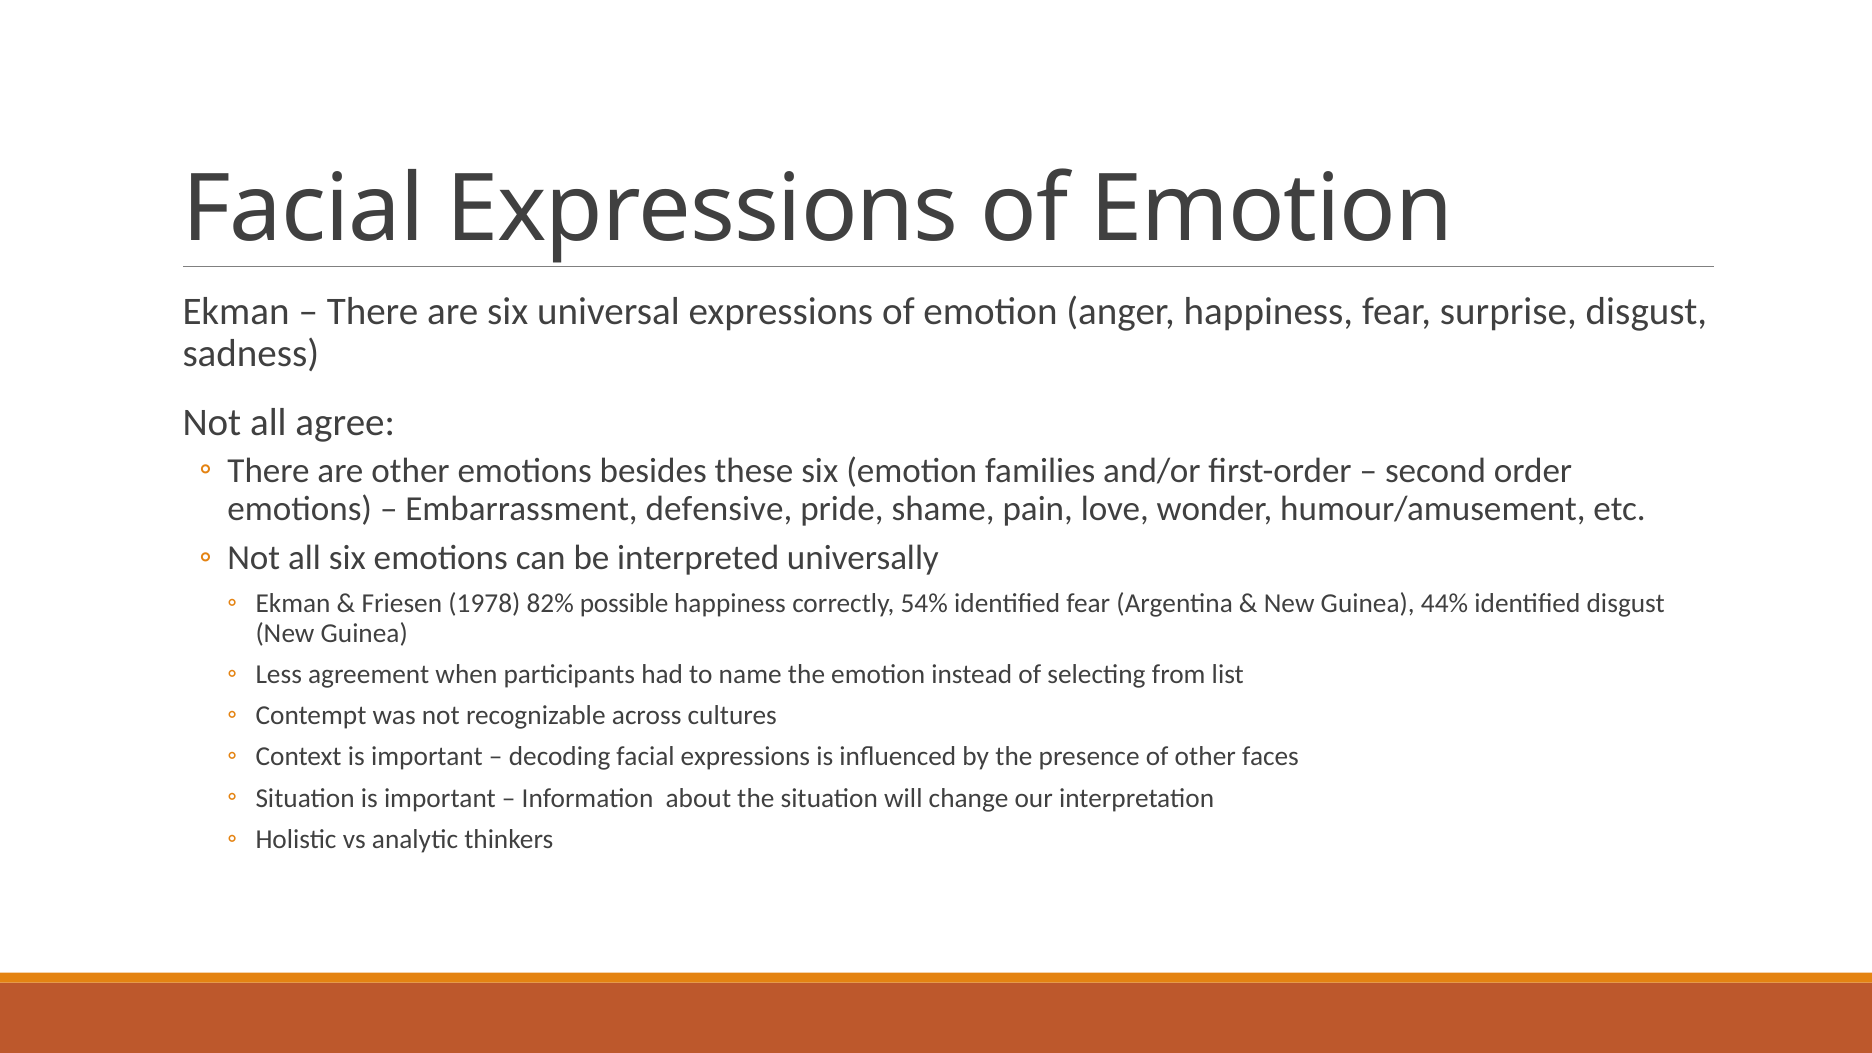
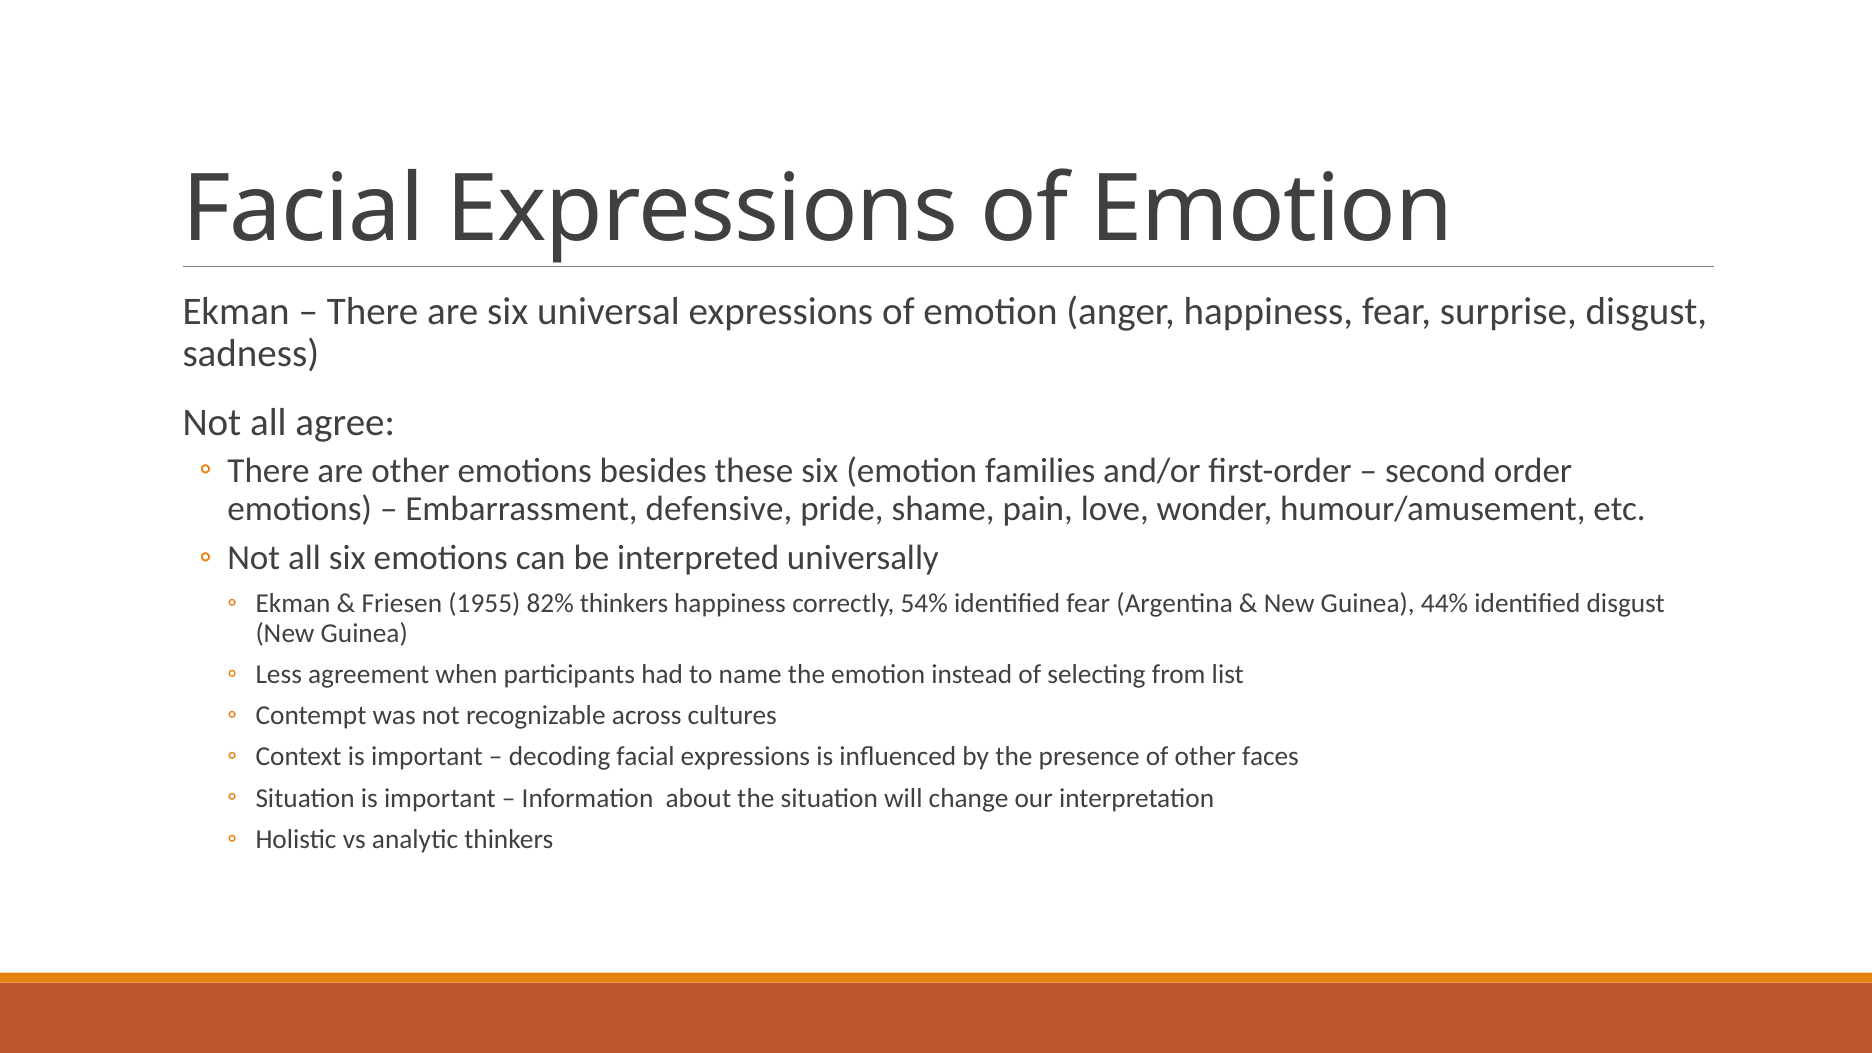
1978: 1978 -> 1955 (484, 604)
82% possible: possible -> thinkers (624, 604)
